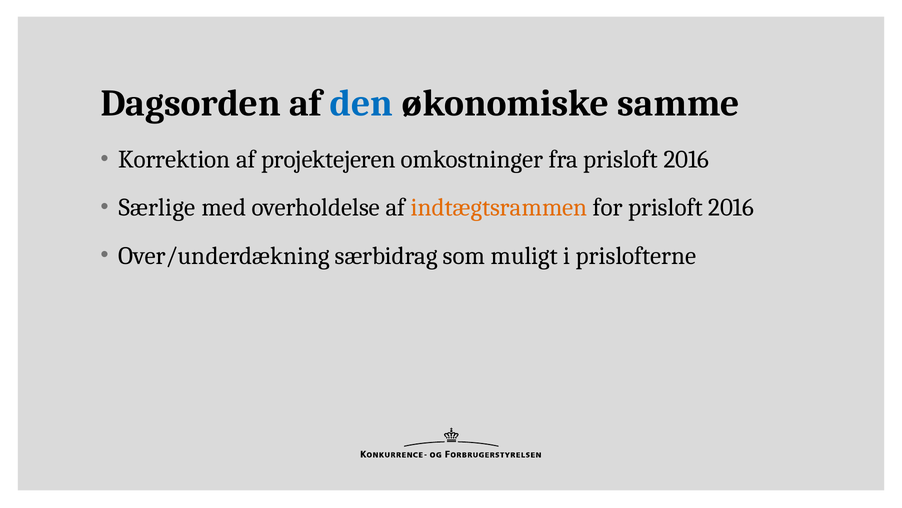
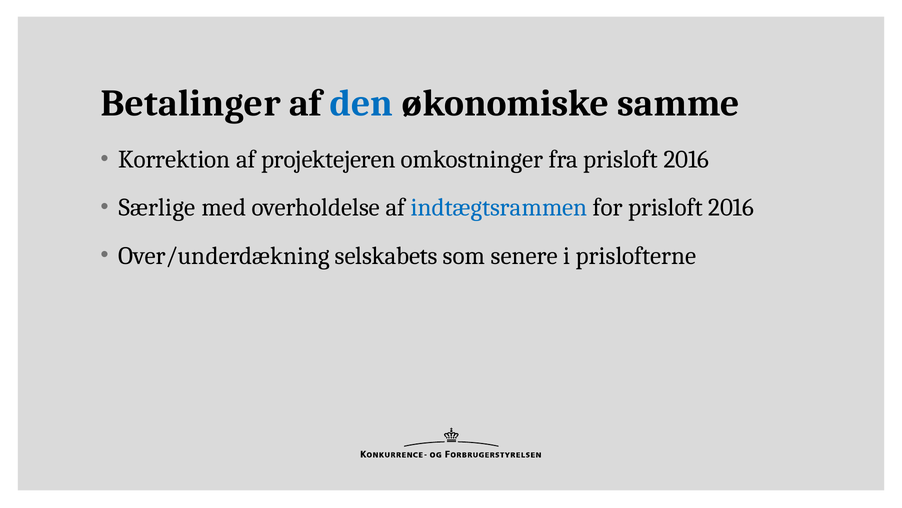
Dagsorden: Dagsorden -> Betalinger (191, 103)
indtægtsrammen colour: orange -> blue (499, 207)
særbidrag: særbidrag -> selskabets (386, 255)
muligt: muligt -> senere (524, 255)
